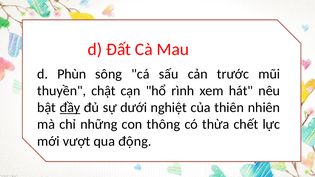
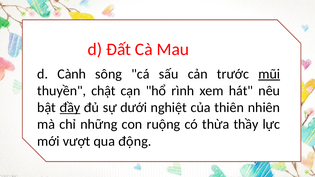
Phùn: Phùn -> Cành (72, 74)
mũi underline: none -> present (269, 74)
thông: thông -> ruộng (163, 124)
chết: chết -> thầy (246, 124)
